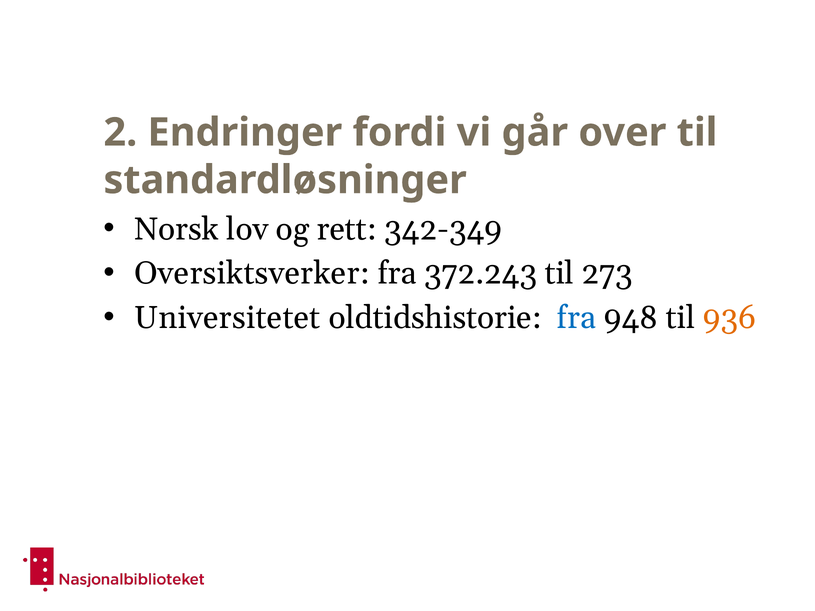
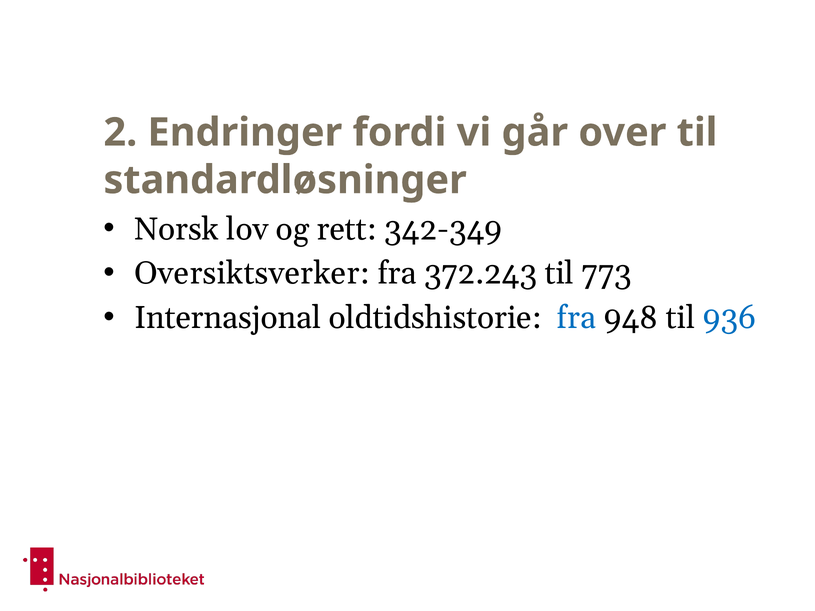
273: 273 -> 773 (607, 274)
Universitetet: Universitetet -> Internasjonal (228, 318)
936 colour: orange -> blue (729, 318)
